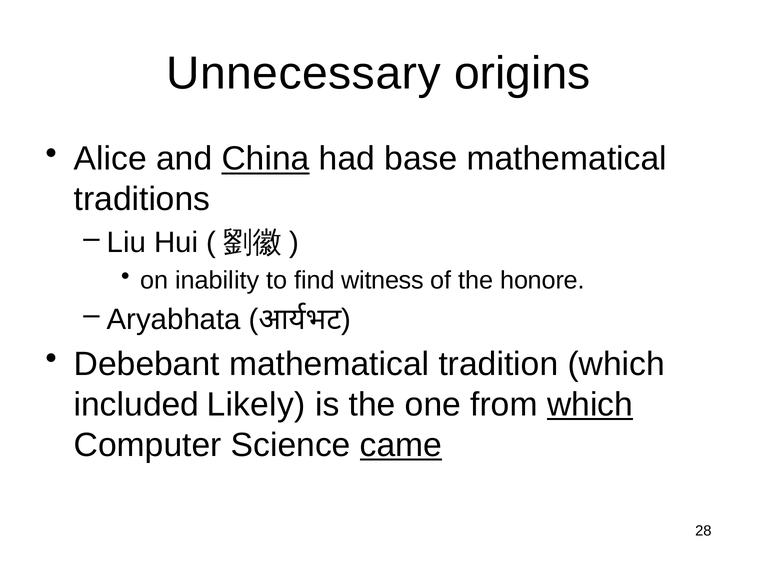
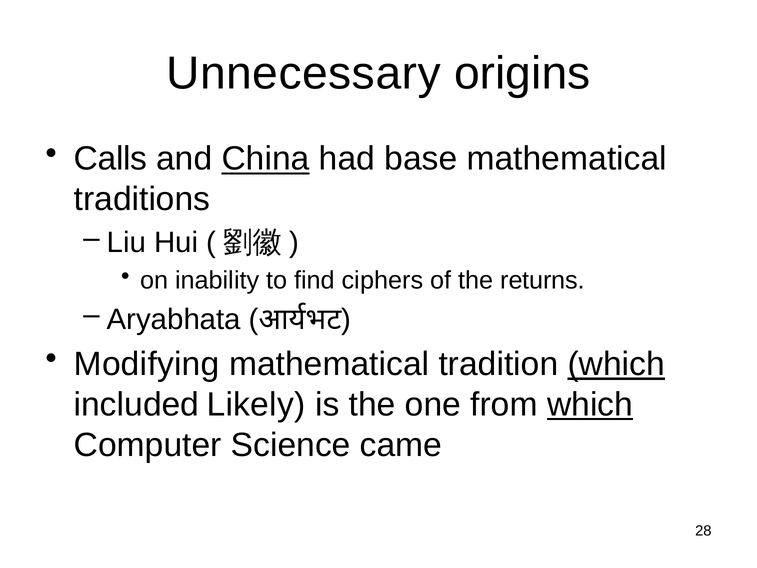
Alice: Alice -> Calls (110, 159)
witness: witness -> ciphers (383, 280)
honore: honore -> returns (542, 280)
Debebant: Debebant -> Modifying (147, 364)
which underline: none -> present (616, 364)
came underline: present -> none (401, 445)
